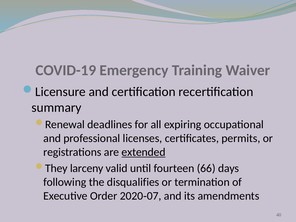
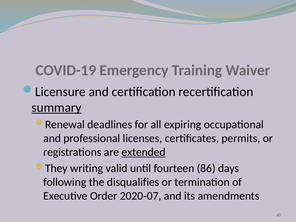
summary underline: none -> present (57, 107)
larceny: larceny -> writing (87, 168)
66: 66 -> 86 (206, 168)
